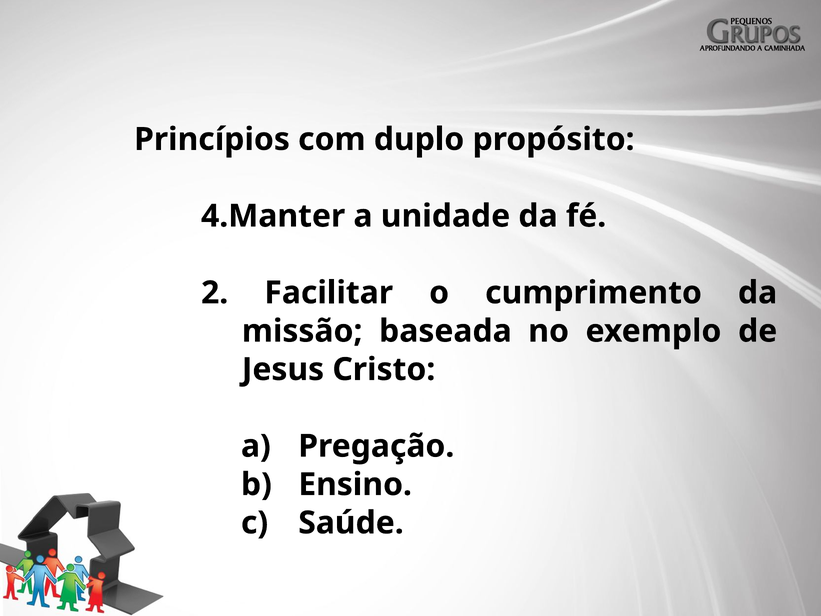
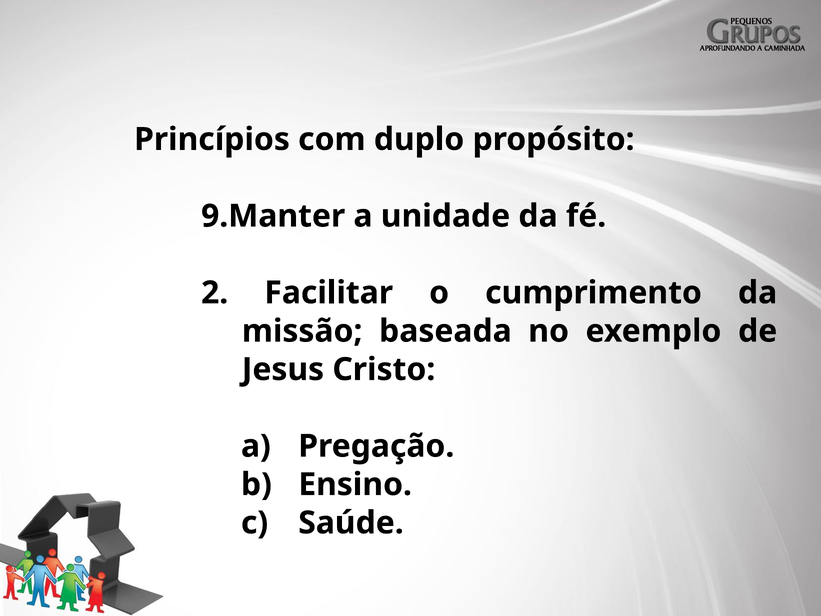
4.Manter: 4.Manter -> 9.Manter (273, 216)
